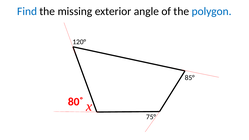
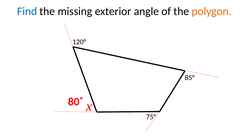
polygon colour: blue -> orange (212, 11)
